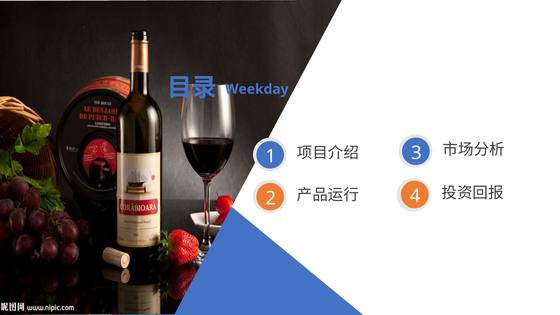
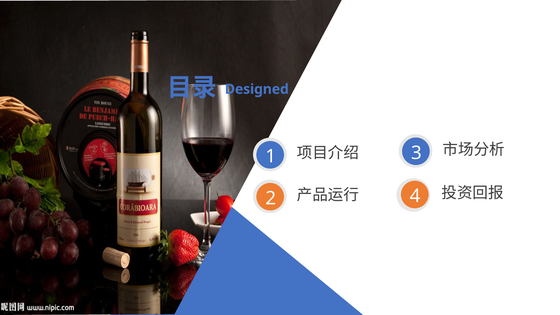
Weekday: Weekday -> Designed (257, 89)
